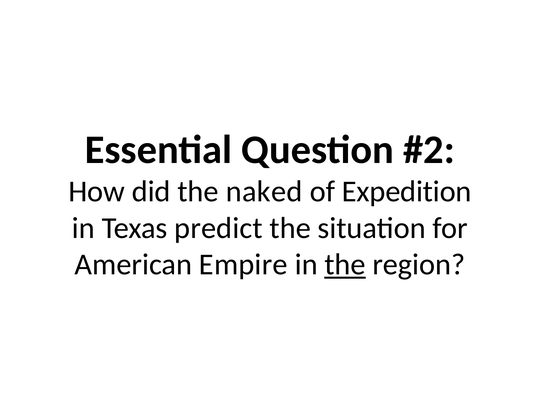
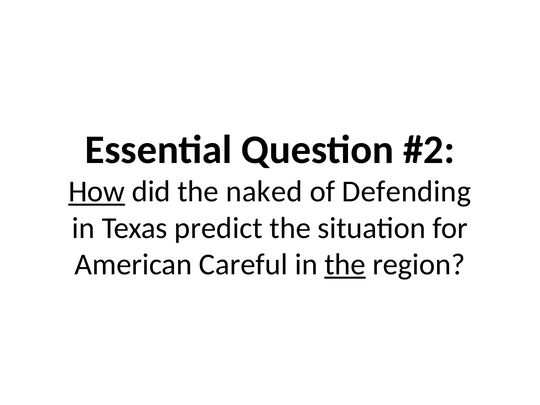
How underline: none -> present (97, 192)
Expedition: Expedition -> Defending (407, 192)
Empire: Empire -> Careful (243, 265)
